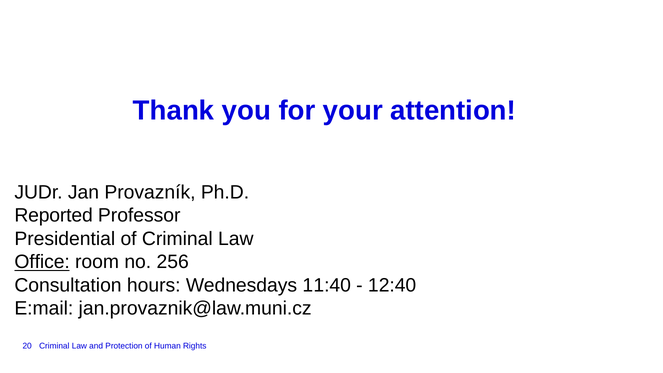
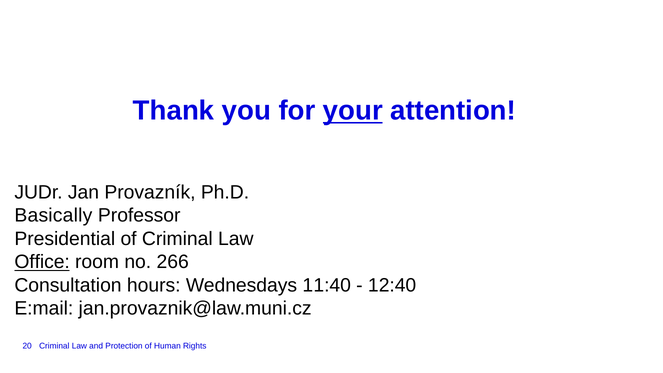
your underline: none -> present (353, 111)
Reported: Reported -> Basically (53, 216)
256: 256 -> 266 (173, 262)
